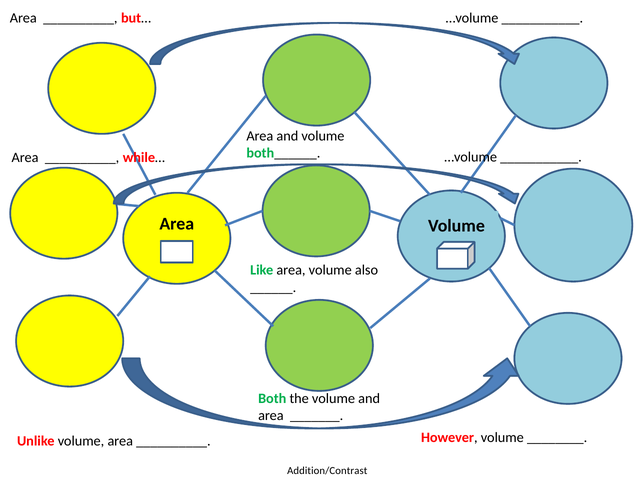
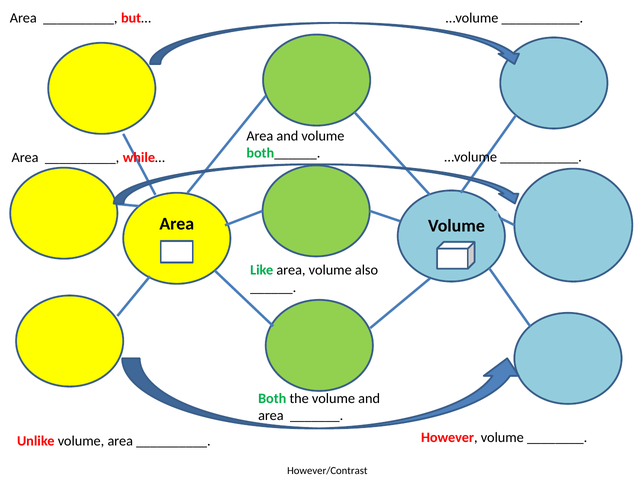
Addition/Contrast: Addition/Contrast -> However/Contrast (327, 471)
